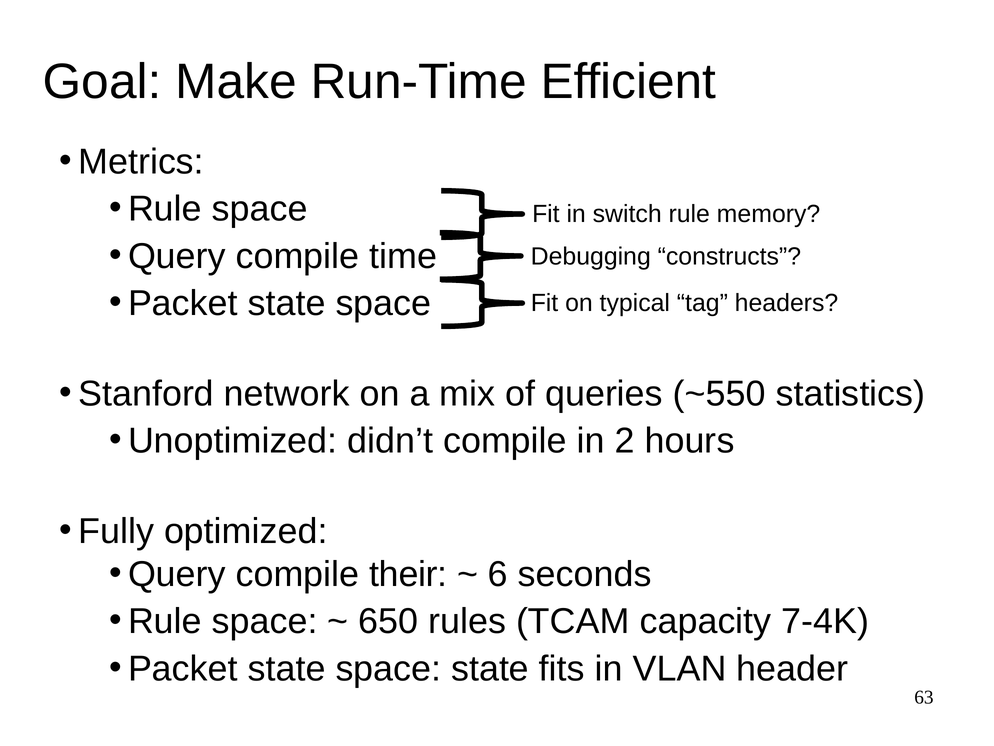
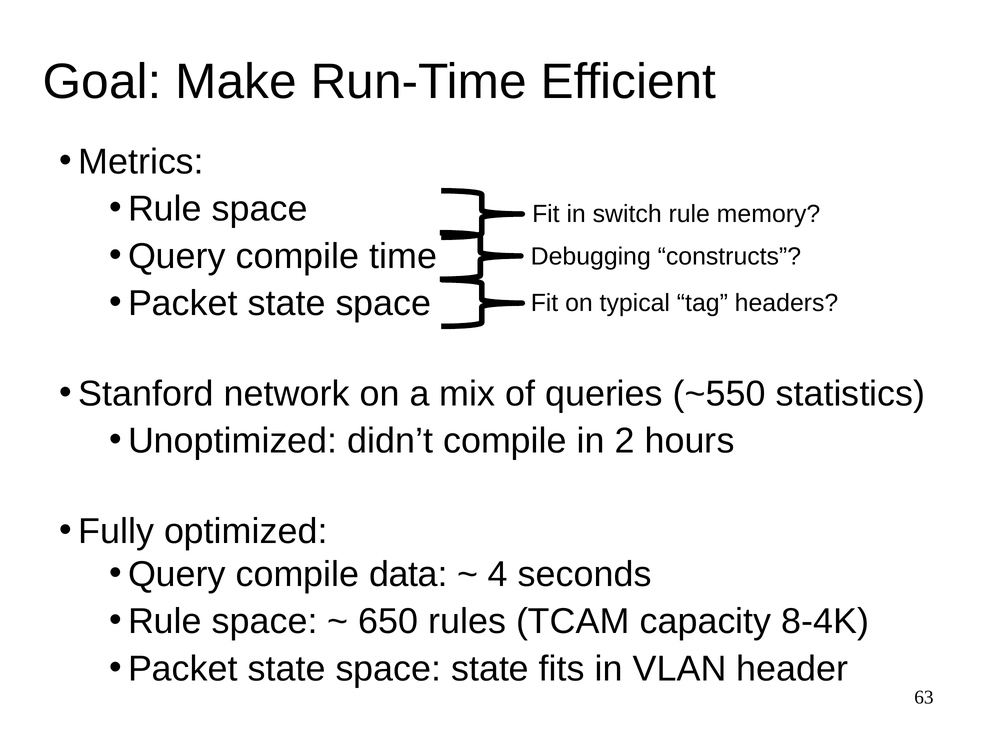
their: their -> data (408, 574)
6: 6 -> 4 (498, 574)
7-4K: 7-4K -> 8-4K (825, 621)
